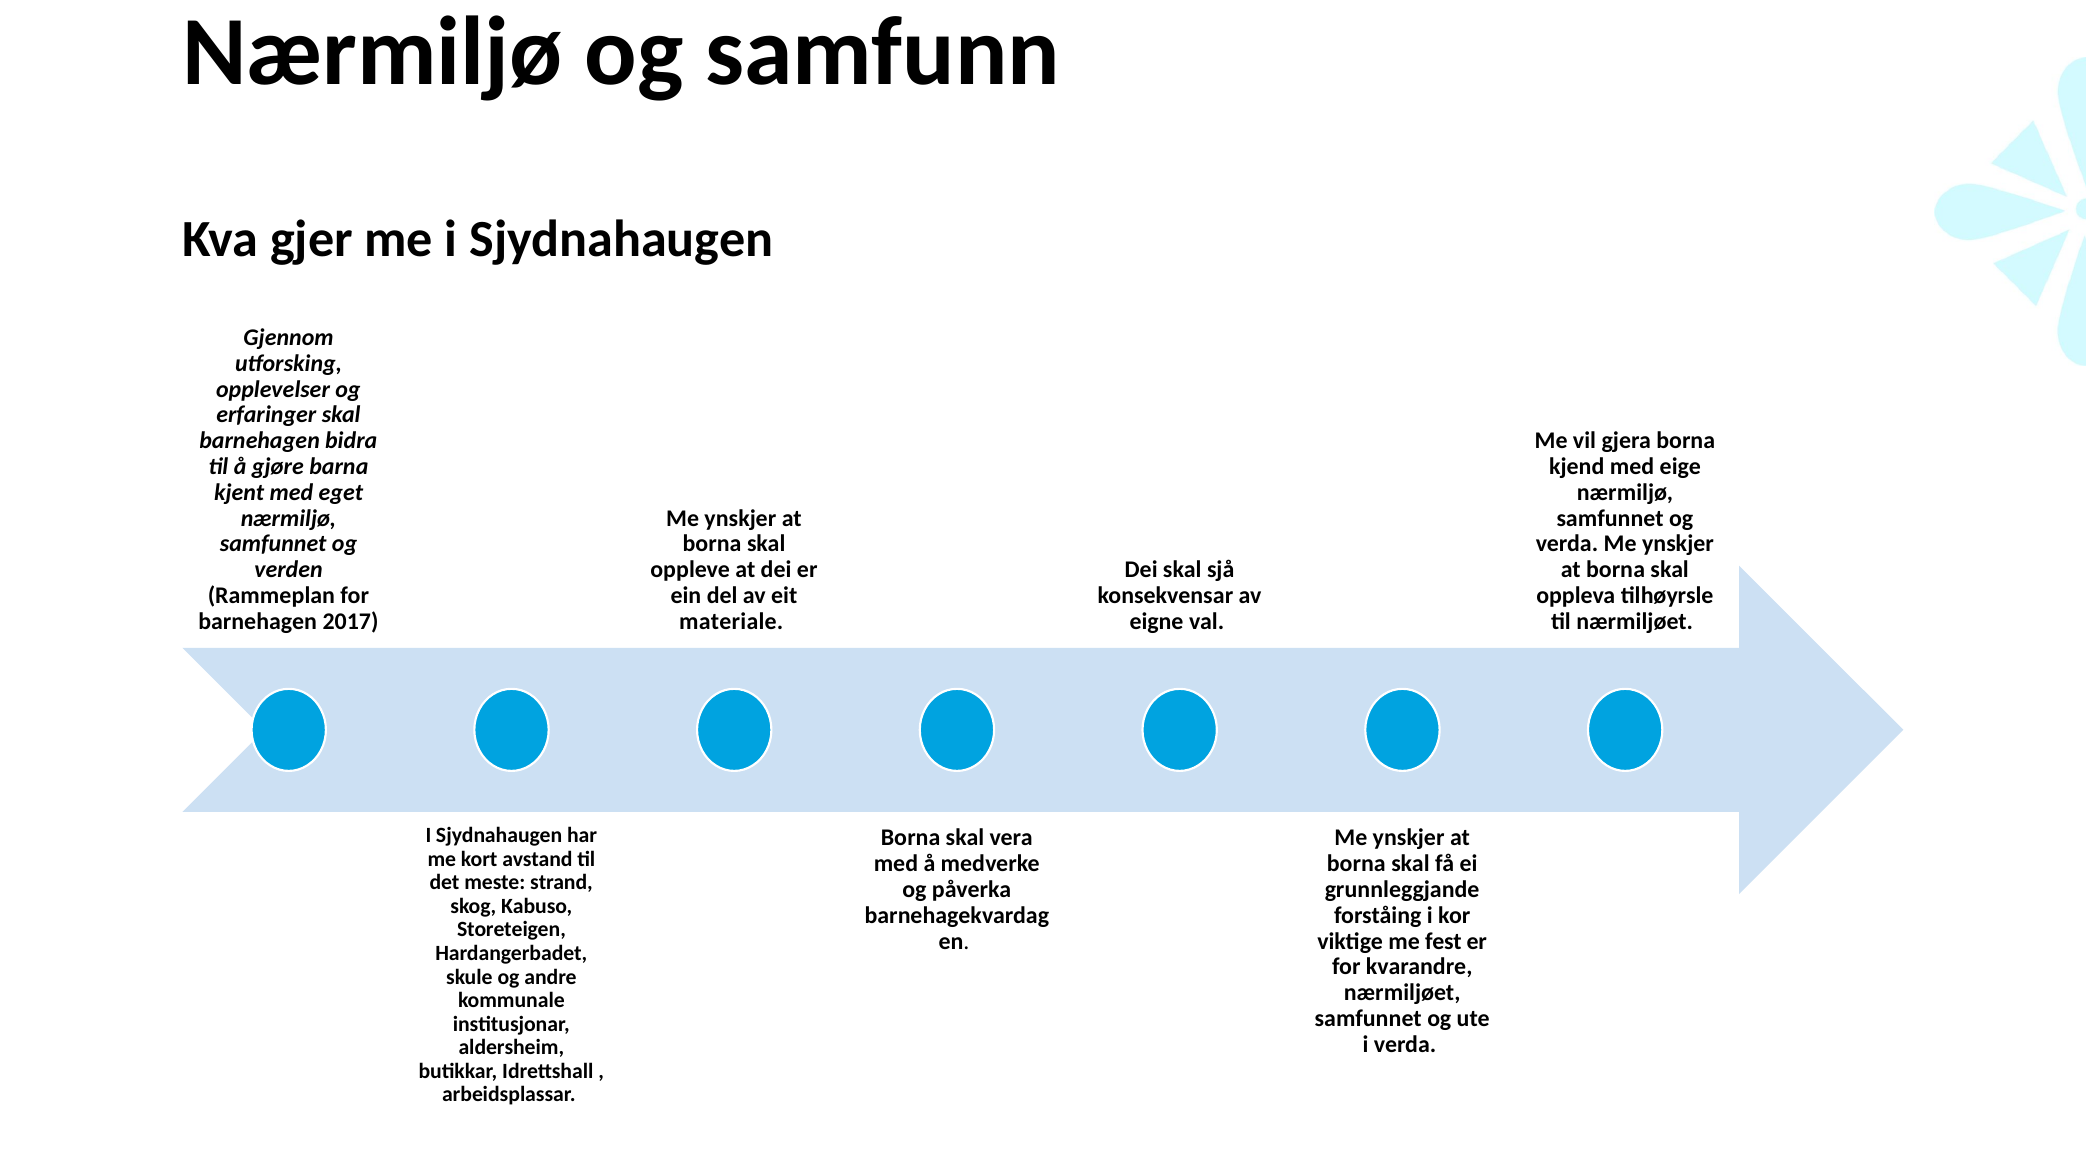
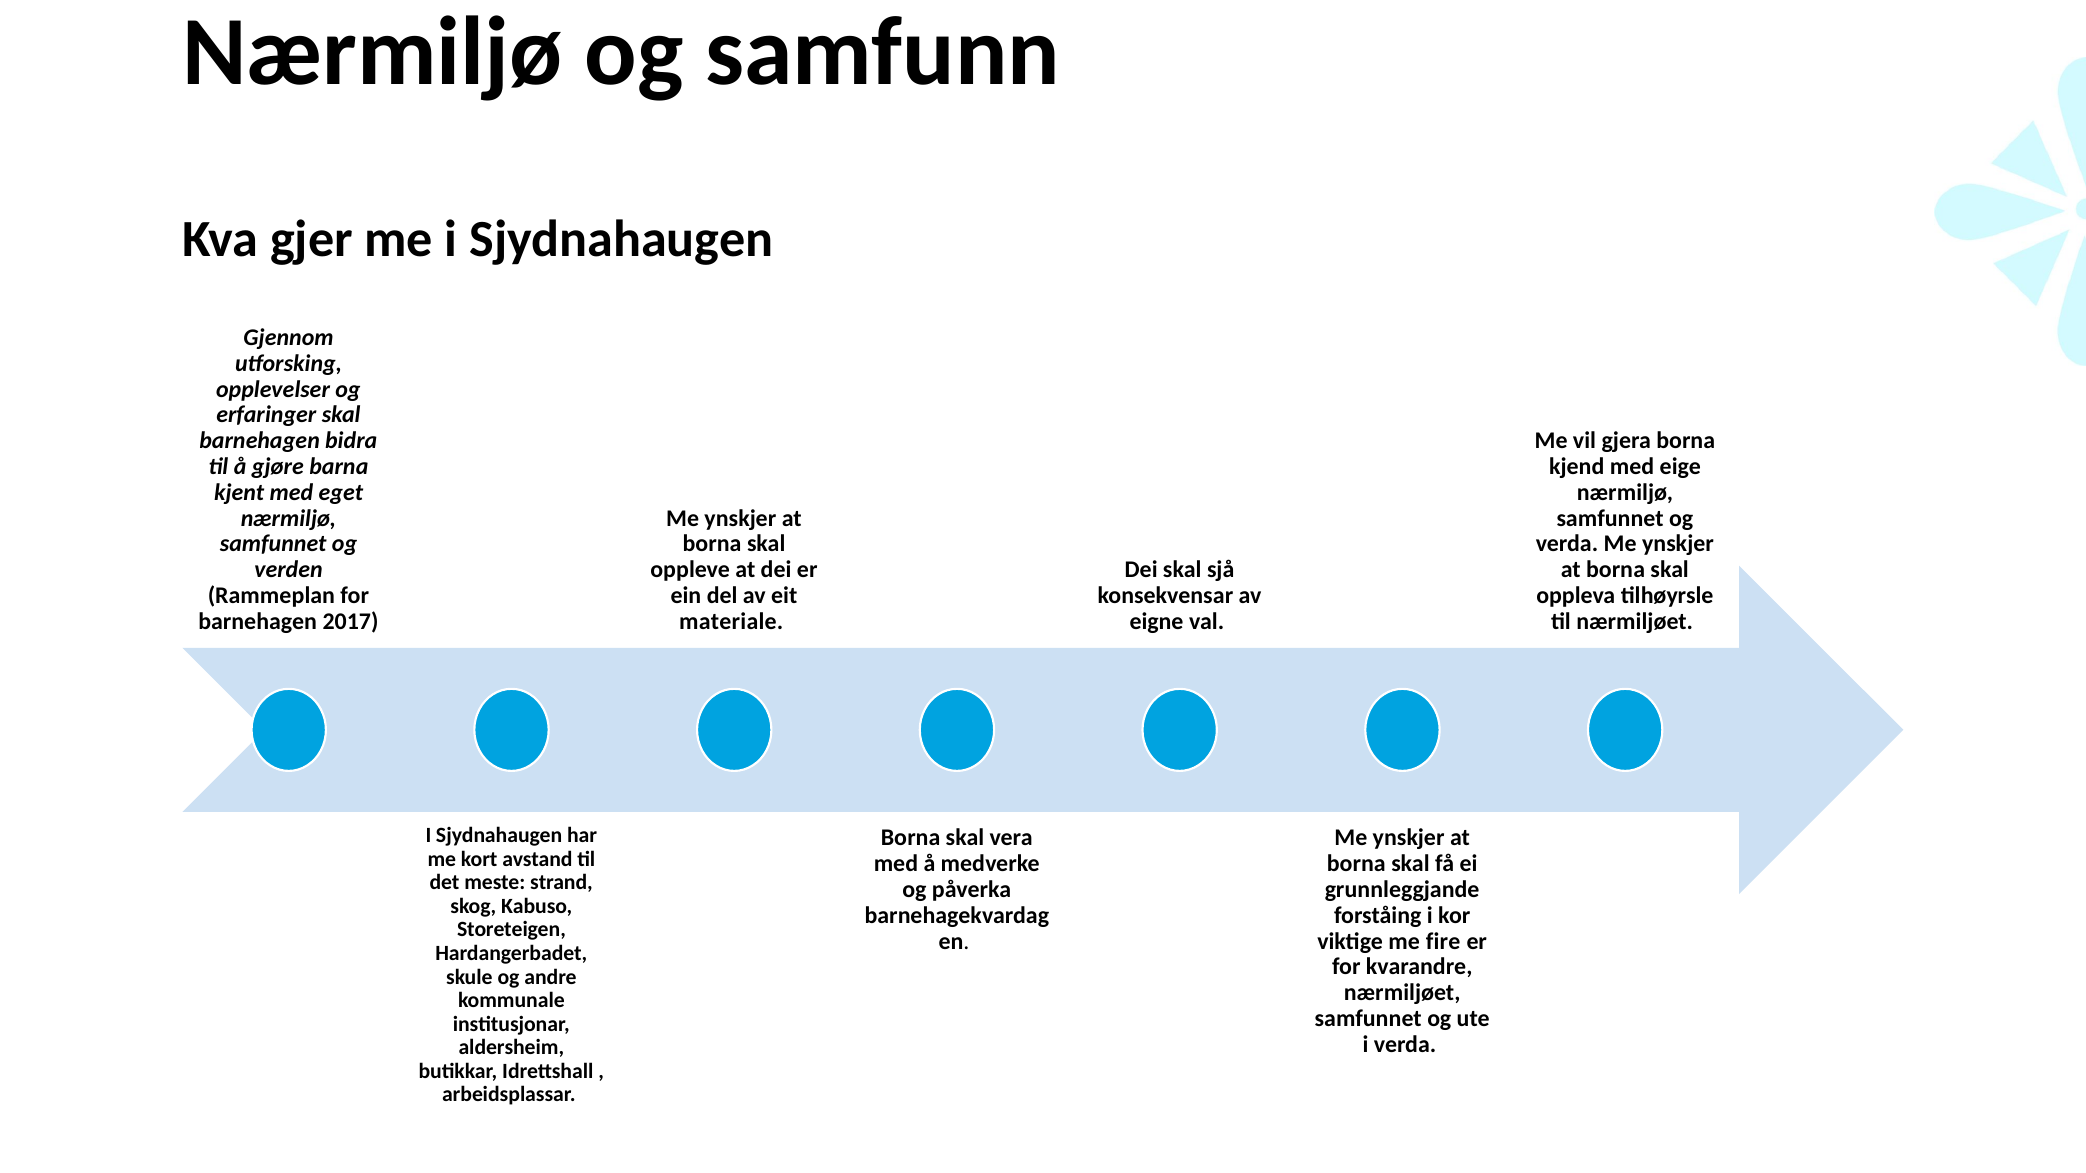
fest: fest -> fire (1443, 942)
